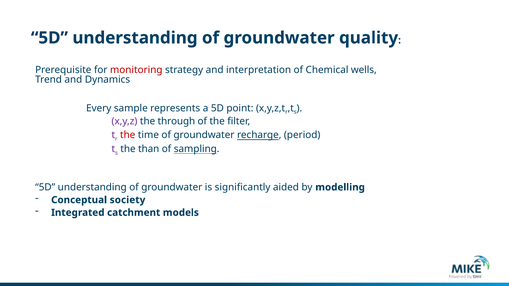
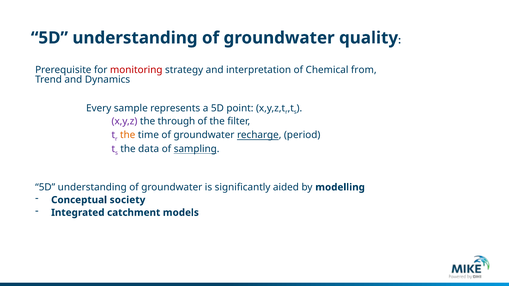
wells: wells -> from (364, 70)
the colour: red -> orange (128, 135)
than: than -> data (149, 149)
